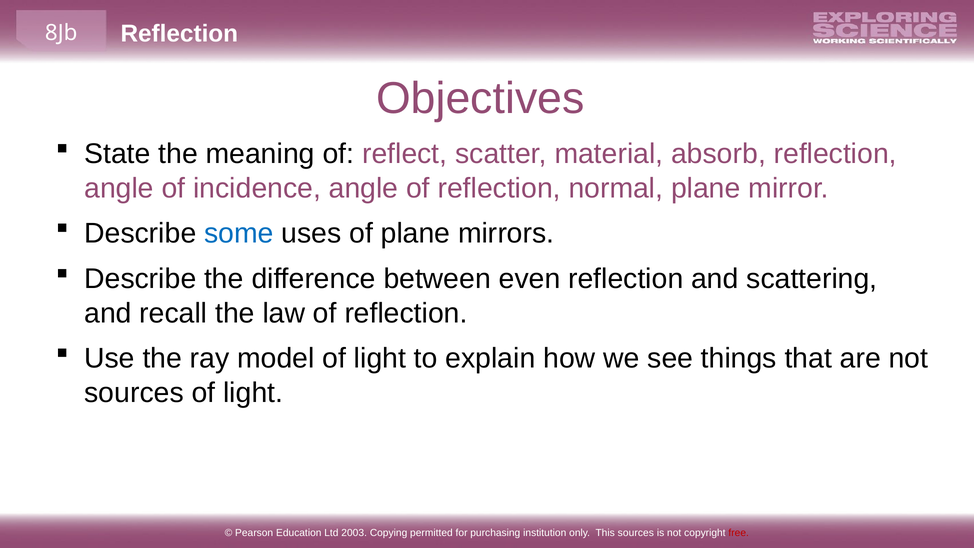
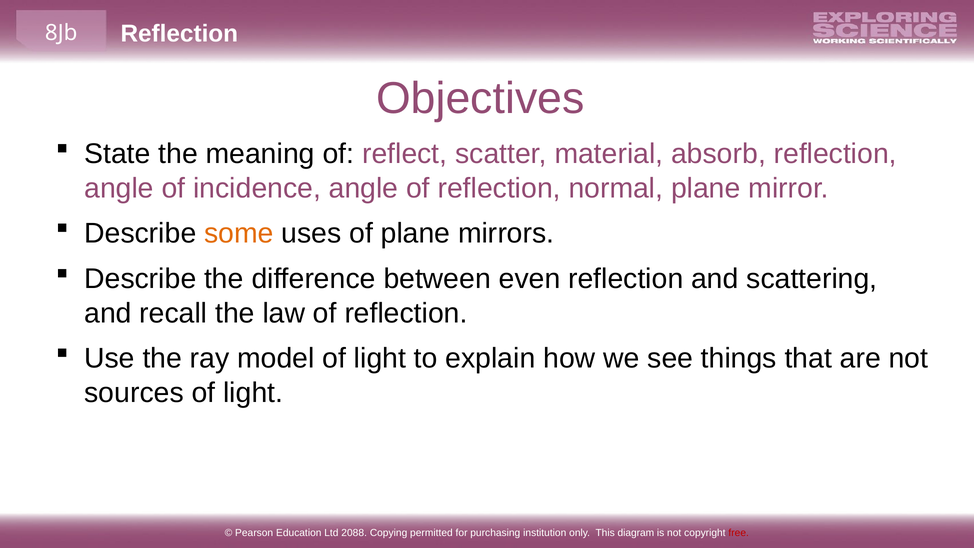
some colour: blue -> orange (239, 234)
2003: 2003 -> 2088 (354, 533)
This sources: sources -> diagram (636, 533)
